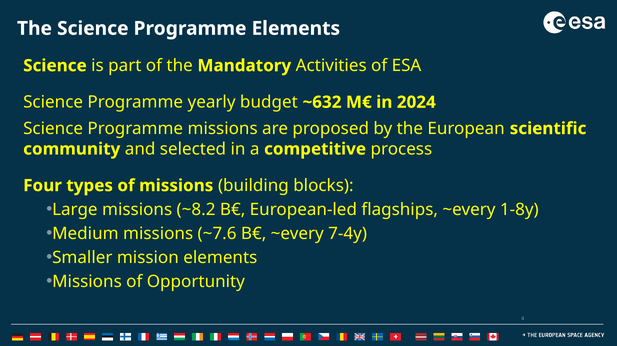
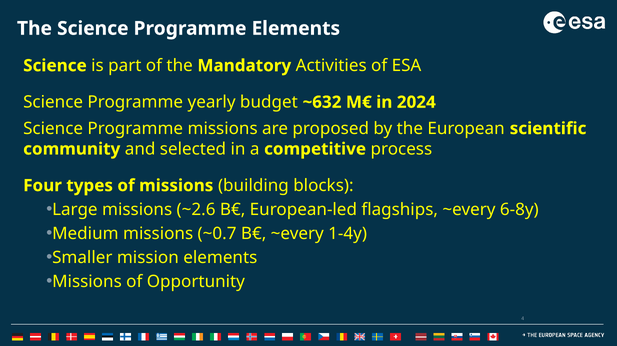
~8.2: ~8.2 -> ~2.6 (196, 210)
1-8y: 1-8y -> 6-8y (519, 210)
~7.6: ~7.6 -> ~0.7 (217, 234)
7-4y: 7-4y -> 1-4y (348, 234)
